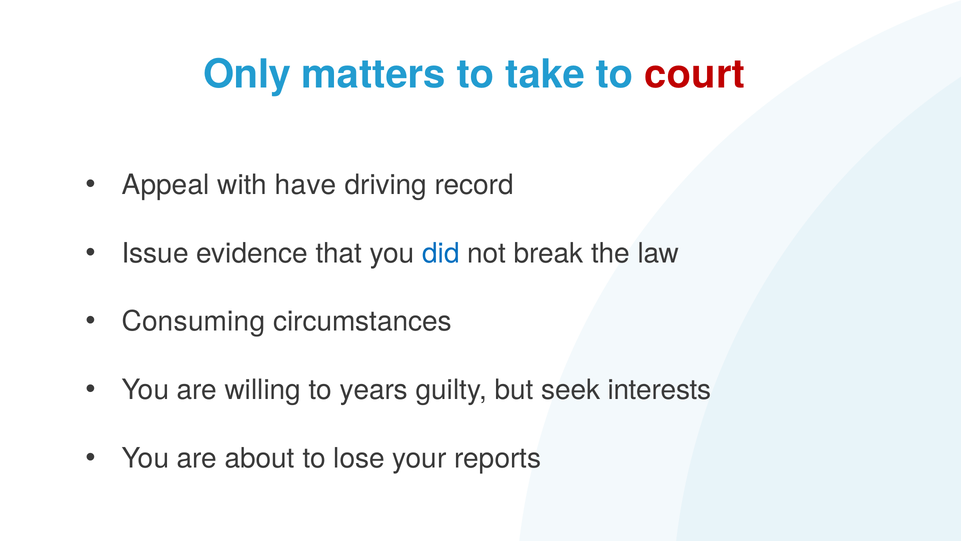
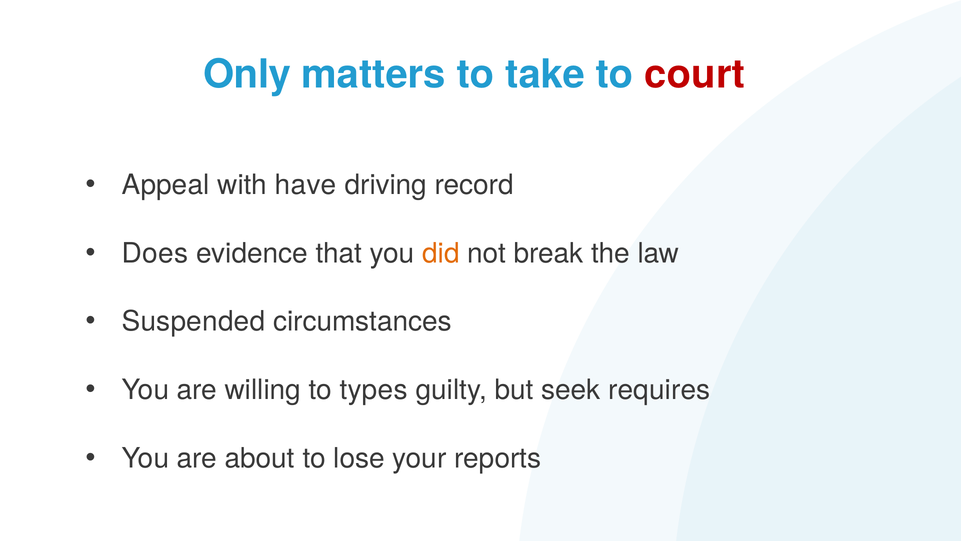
Issue: Issue -> Does (155, 253)
did colour: blue -> orange (441, 253)
Consuming: Consuming -> Suspended (193, 321)
years: years -> types (374, 390)
interests: interests -> requires (659, 390)
